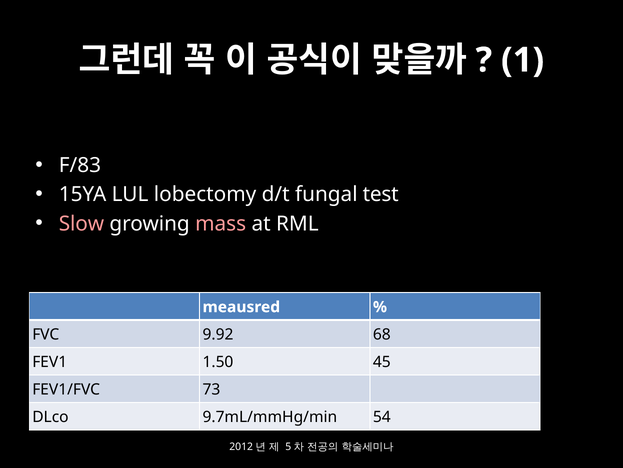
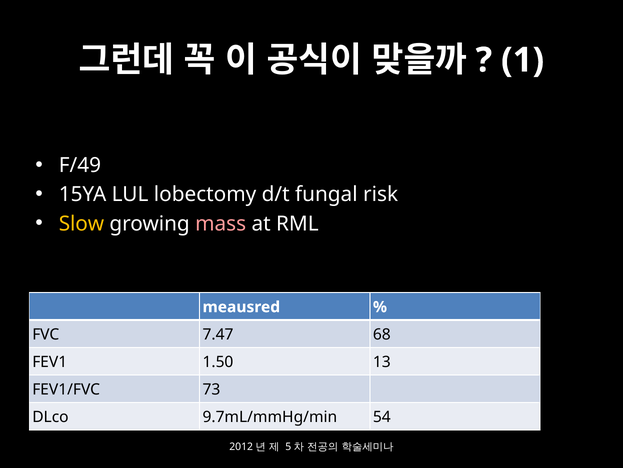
F/83: F/83 -> F/49 (80, 165)
test: test -> risk (381, 194)
Slow colour: pink -> yellow (81, 223)
9.92: 9.92 -> 7.47 (218, 334)
45: 45 -> 13 (382, 361)
